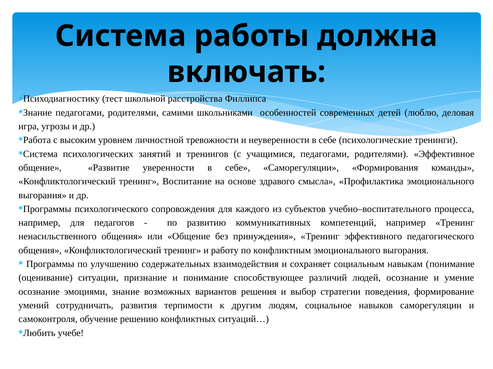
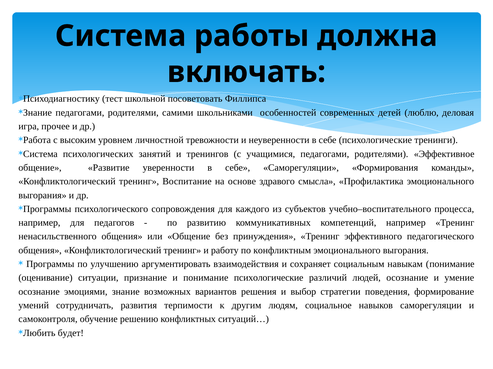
расстройства: расстройства -> посоветовать (195, 99)
угрозы: угрозы -> прочее (56, 127)
содержательных: содержательных -> аргументировать (176, 265)
понимание способствующее: способствующее -> психологические (269, 278)
учебе: учебе -> будет (71, 334)
